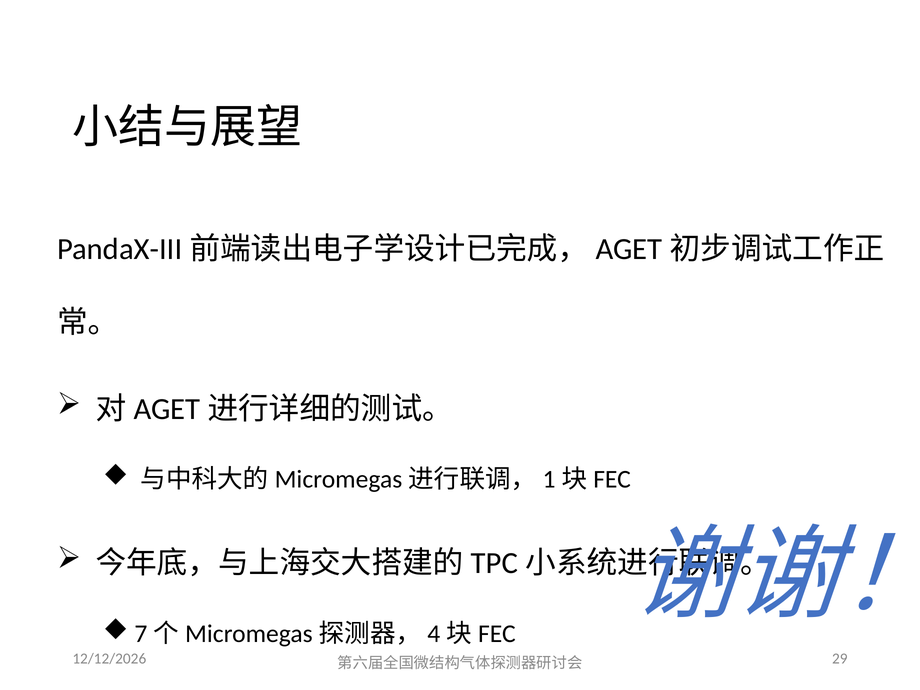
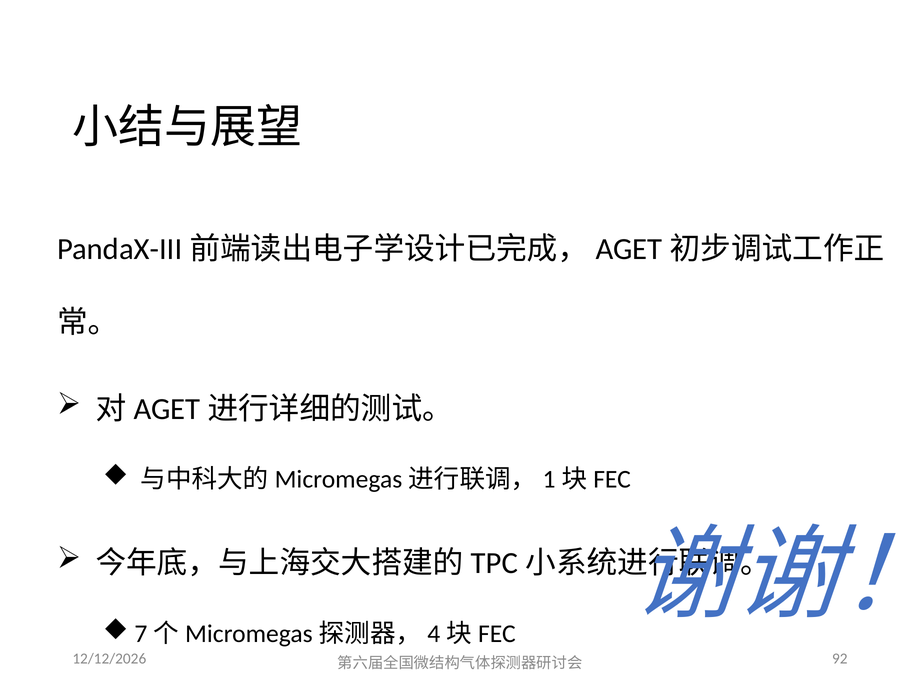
29: 29 -> 92 (840, 659)
